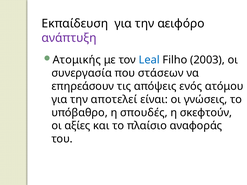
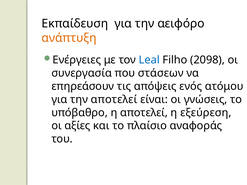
ανάπτυξη colour: purple -> orange (69, 38)
Ατομικής: Ατομικής -> Ενέργειες (77, 60)
2003: 2003 -> 2098 (207, 60)
η σπουδές: σπουδές -> αποτελεί (144, 113)
σκεφτούν: σκεφτούν -> εξεύρεση (206, 113)
